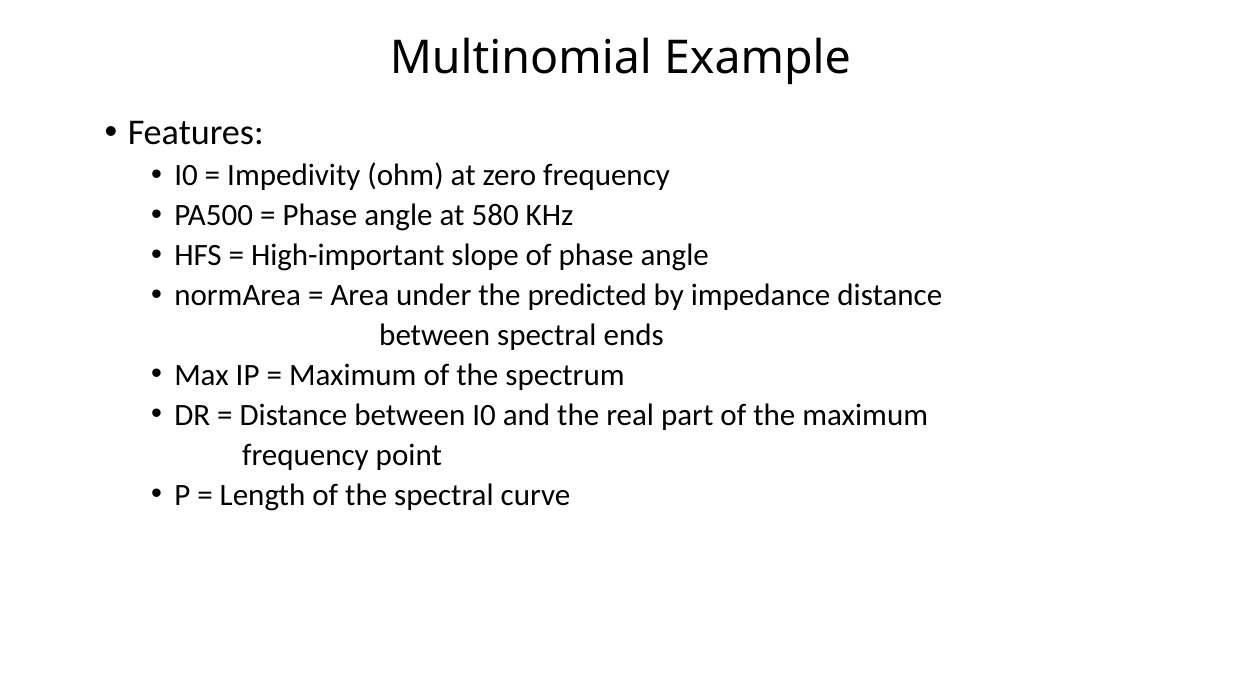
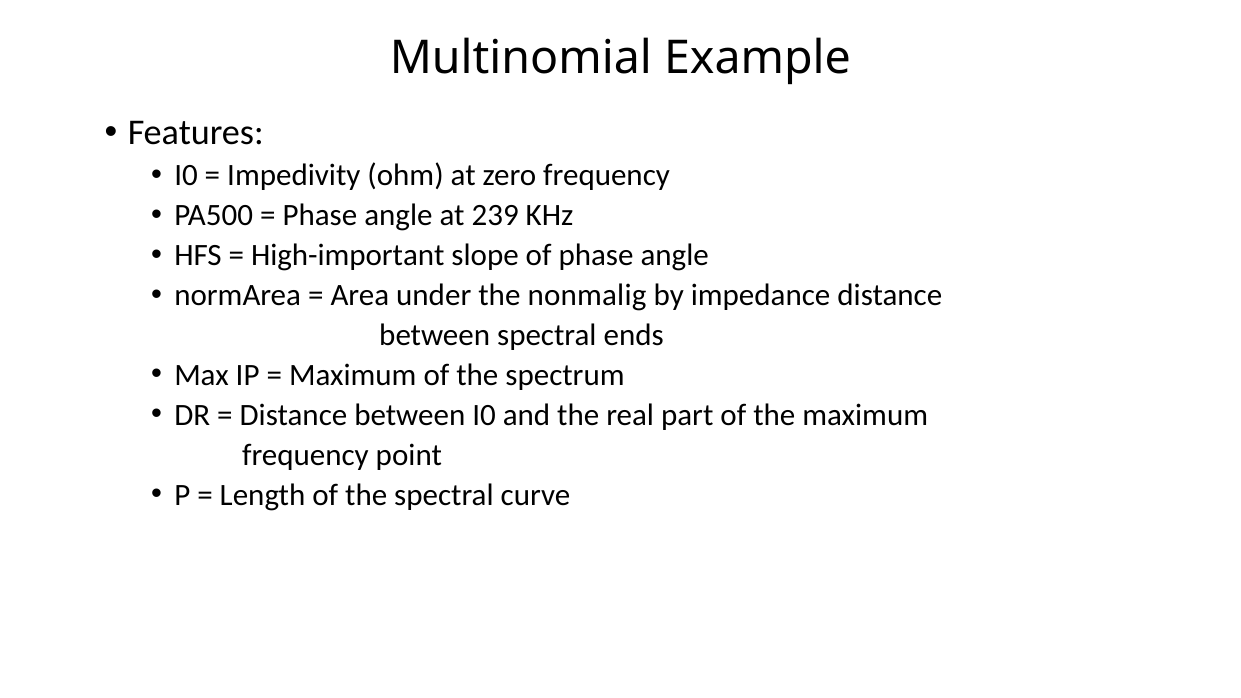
580: 580 -> 239 (495, 215)
predicted: predicted -> nonmalig (587, 295)
